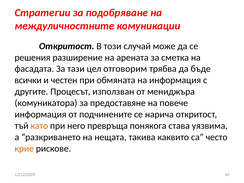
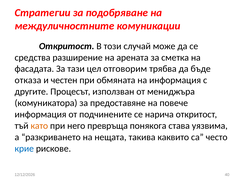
решения: решения -> средства (33, 57)
всички: всички -> отказа (28, 80)
крие colour: orange -> blue (24, 149)
